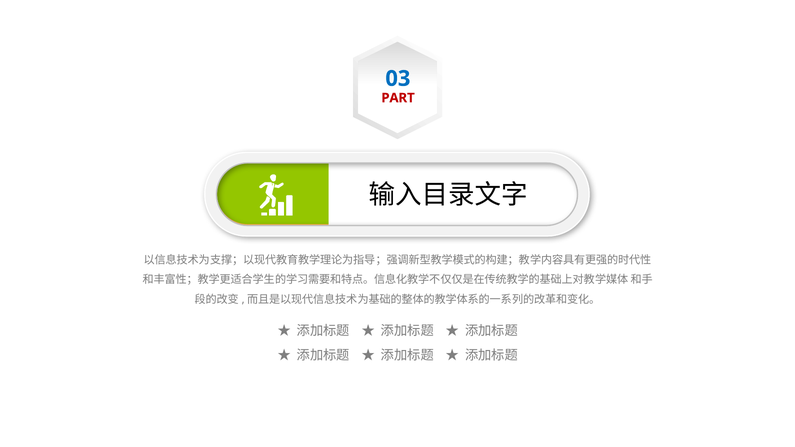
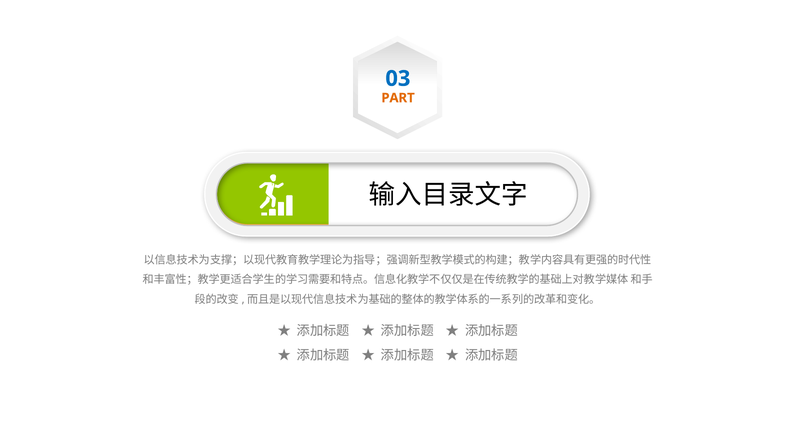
PART colour: red -> orange (398, 98)
